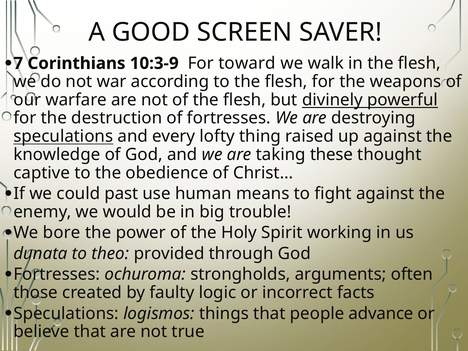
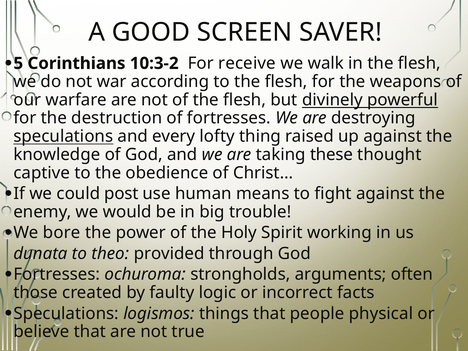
7: 7 -> 5 (18, 63)
10:3-9: 10:3-9 -> 10:3-2 (154, 63)
toward: toward -> receive (247, 63)
past: past -> post (121, 194)
advance: advance -> physical (381, 313)
